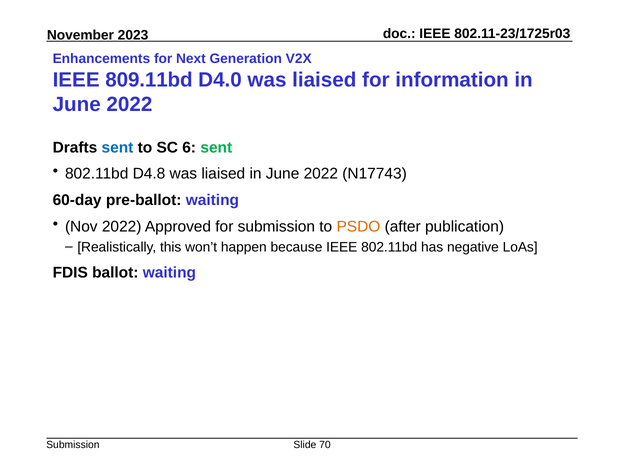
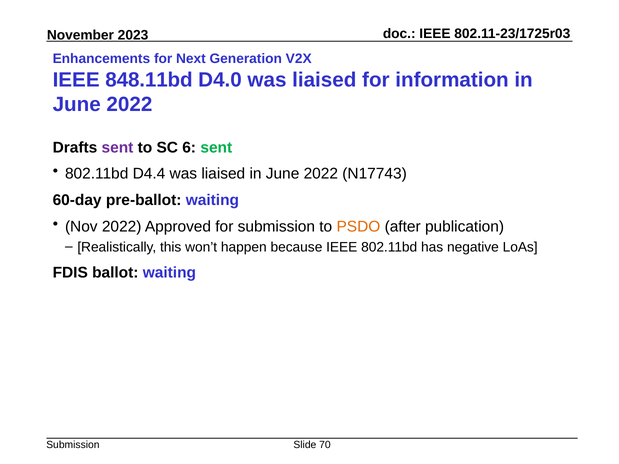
809.11bd: 809.11bd -> 848.11bd (149, 80)
sent colour: blue -> purple (117, 148)
D4.8: D4.8 -> D4.4 (149, 174)
